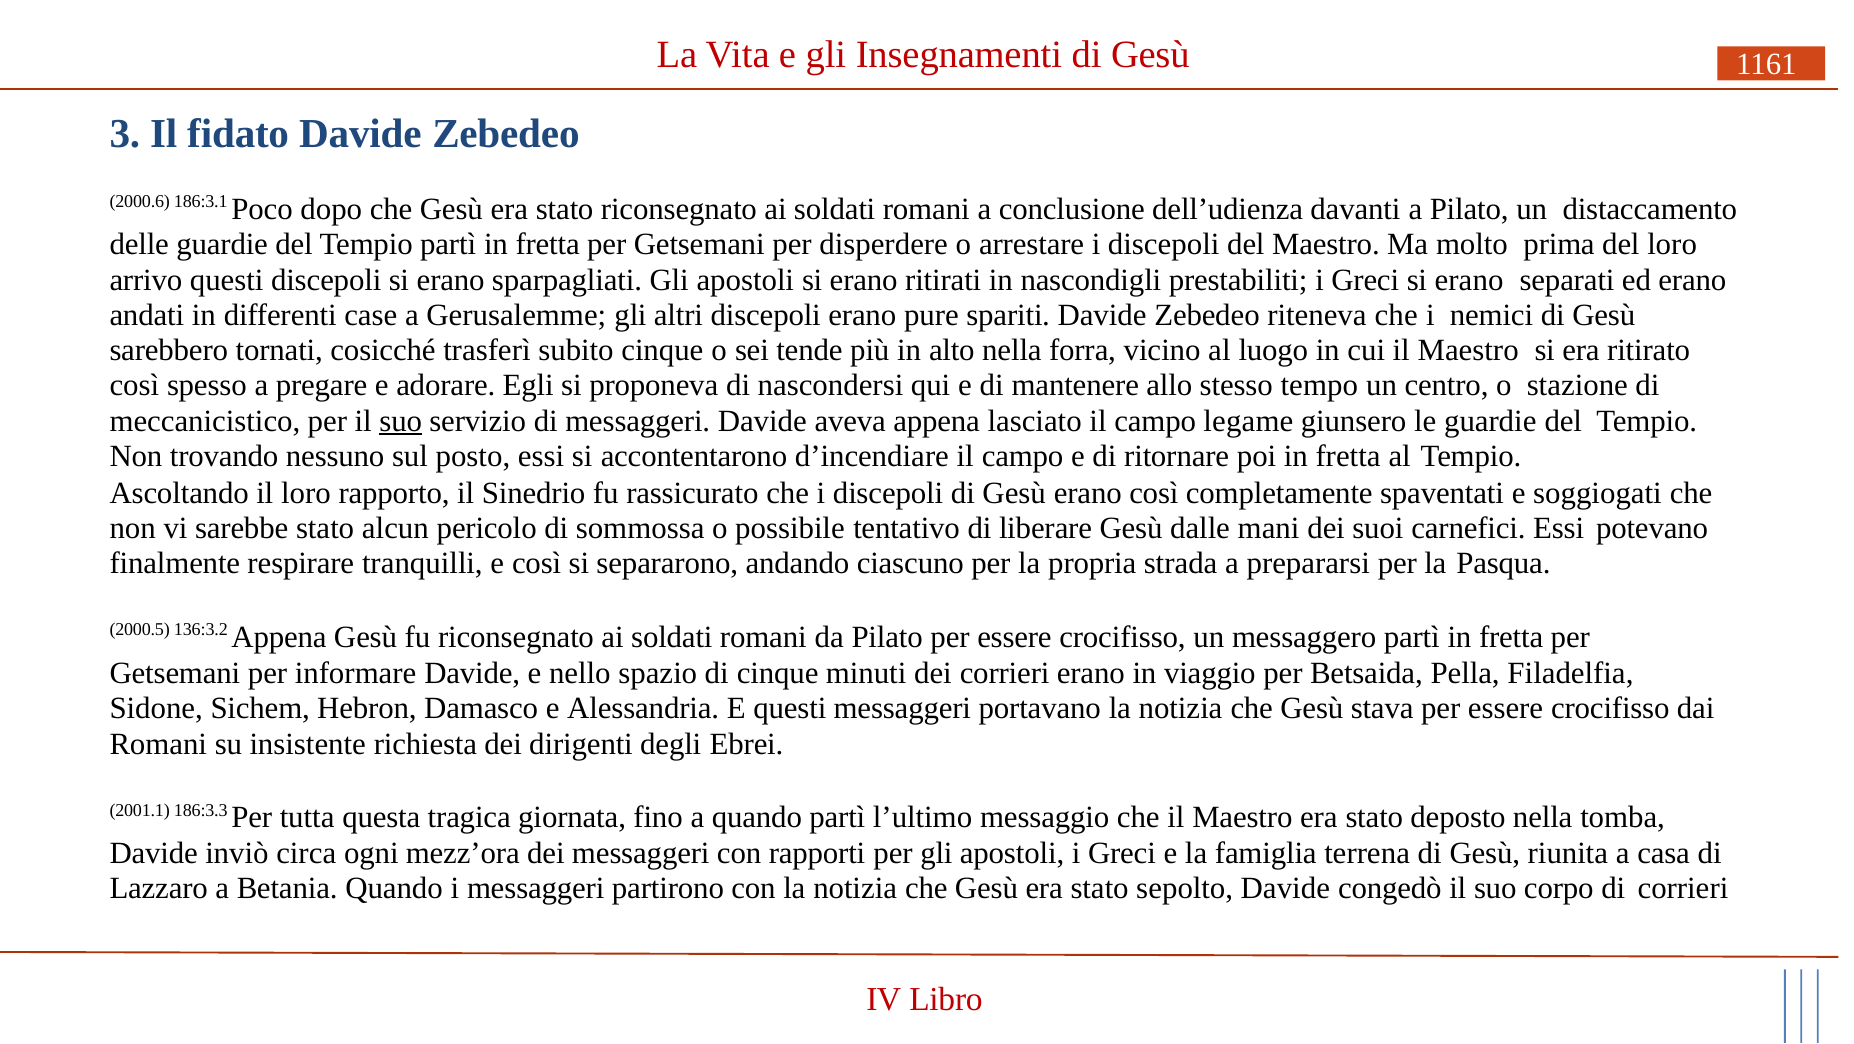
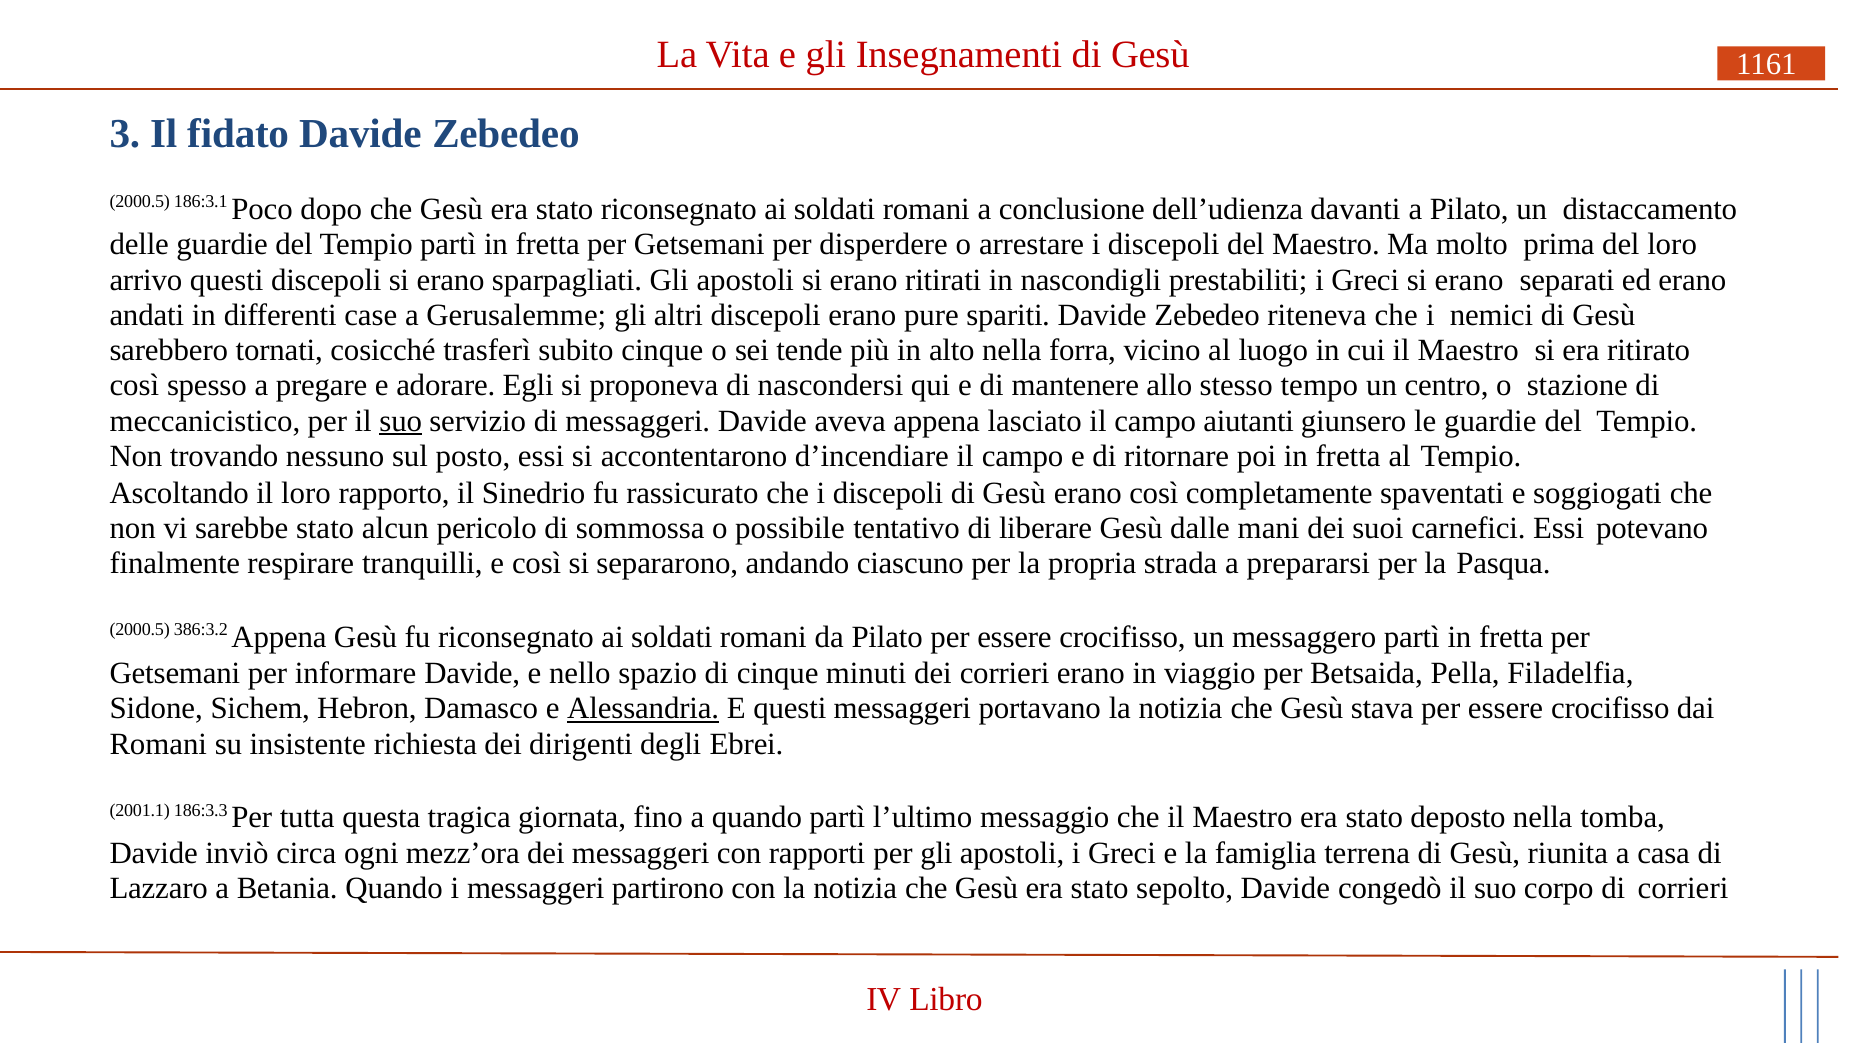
2000.6: 2000.6 -> 2000.5 (140, 202)
legame: legame -> aiutanti (1249, 421)
136:3.2: 136:3.2 -> 386:3.2 (201, 630)
Alessandria underline: none -> present (643, 709)
